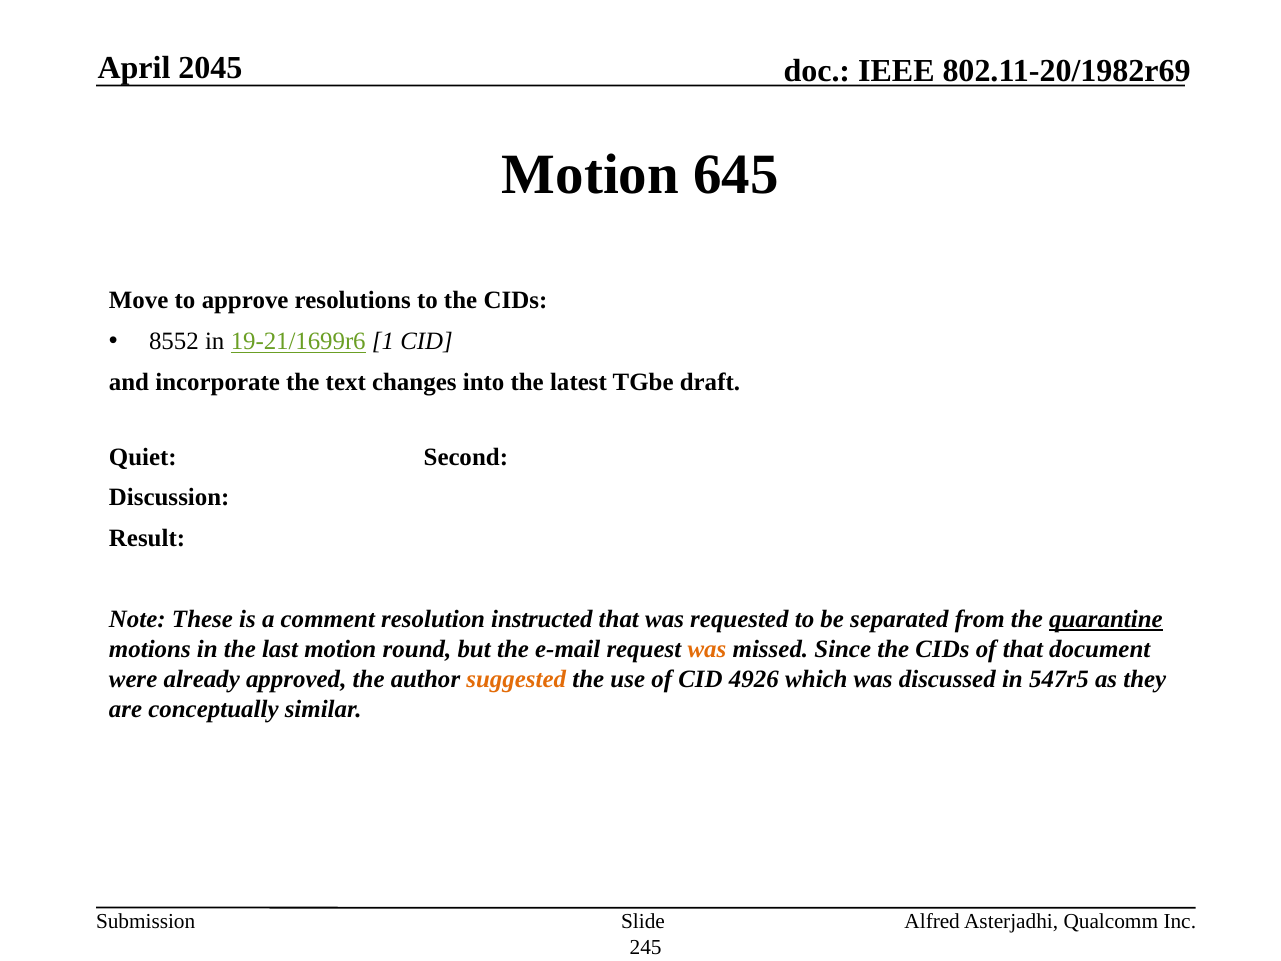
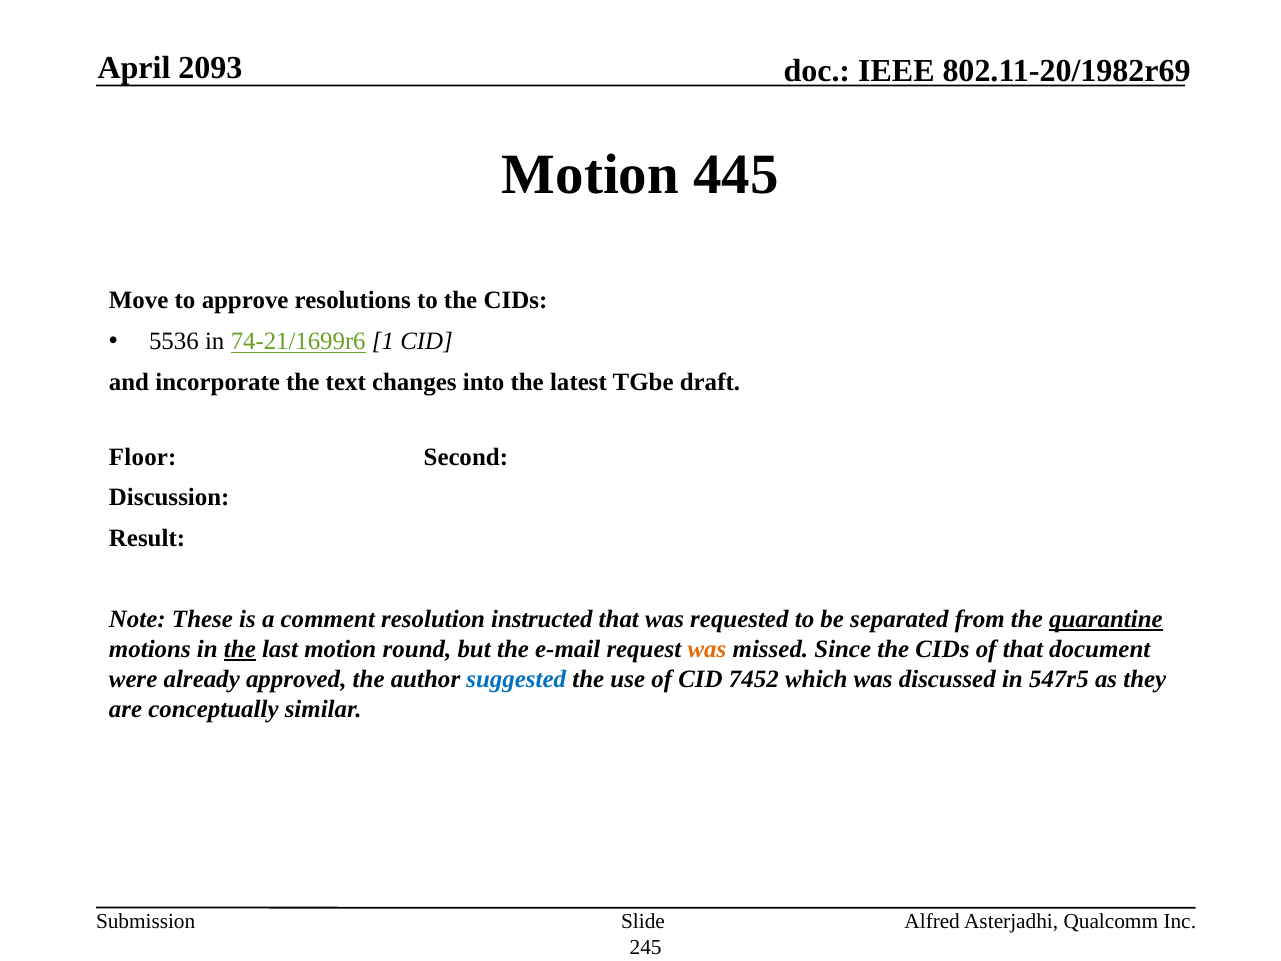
2045: 2045 -> 2093 (210, 68)
645: 645 -> 445 (736, 175)
8552: 8552 -> 5536 (174, 341)
19-21/1699r6: 19-21/1699r6 -> 74-21/1699r6 (298, 341)
Quiet: Quiet -> Floor (143, 457)
the underline: none -> present (240, 649)
suggested colour: orange -> blue (516, 679)
4926: 4926 -> 7452 (754, 679)
